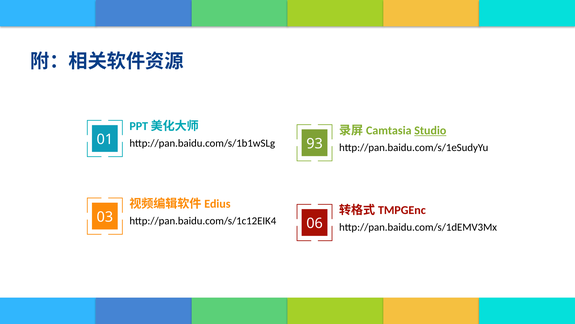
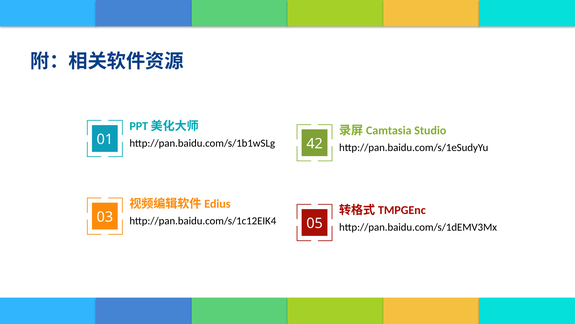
Studio underline: present -> none (430, 130)
93: 93 -> 42 (315, 144)
06: 06 -> 05 (315, 223)
